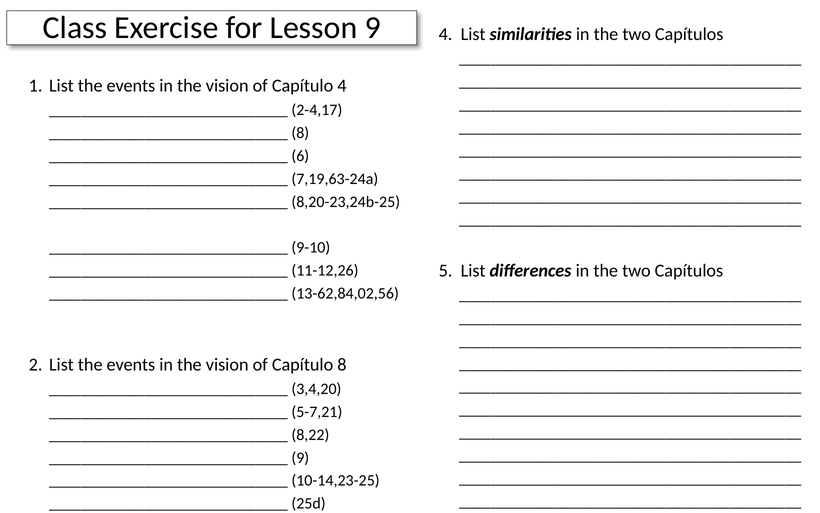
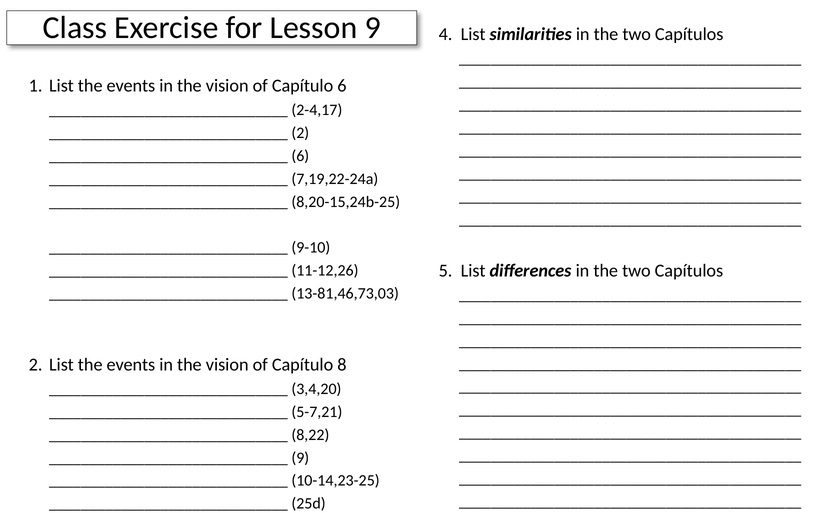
Capítulo 4: 4 -> 6 (342, 86)
8: 8 -> 2 (300, 133)
7,19,63-24a: 7,19,63-24a -> 7,19,22-24a (335, 179)
8,20-23,24b-25: 8,20-23,24b-25 -> 8,20-15,24b-25 (346, 202)
13-62,84,02,56: 13-62,84,02,56 -> 13-81,46,73,03 (345, 293)
